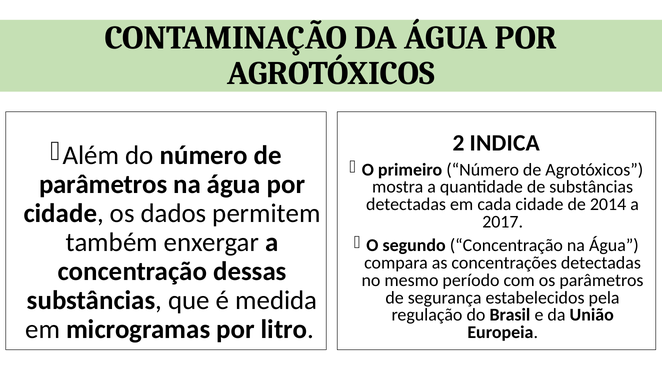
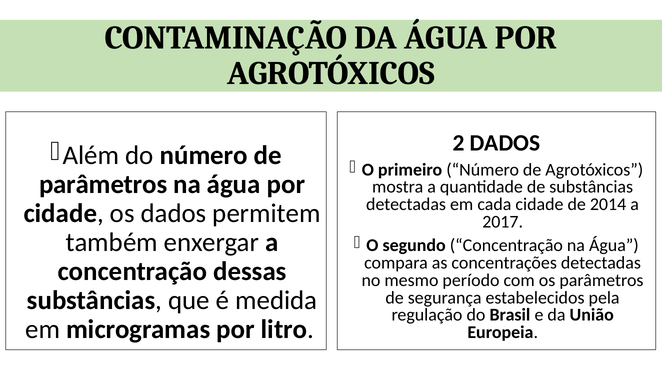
2 INDICA: INDICA -> DADOS (505, 143)
